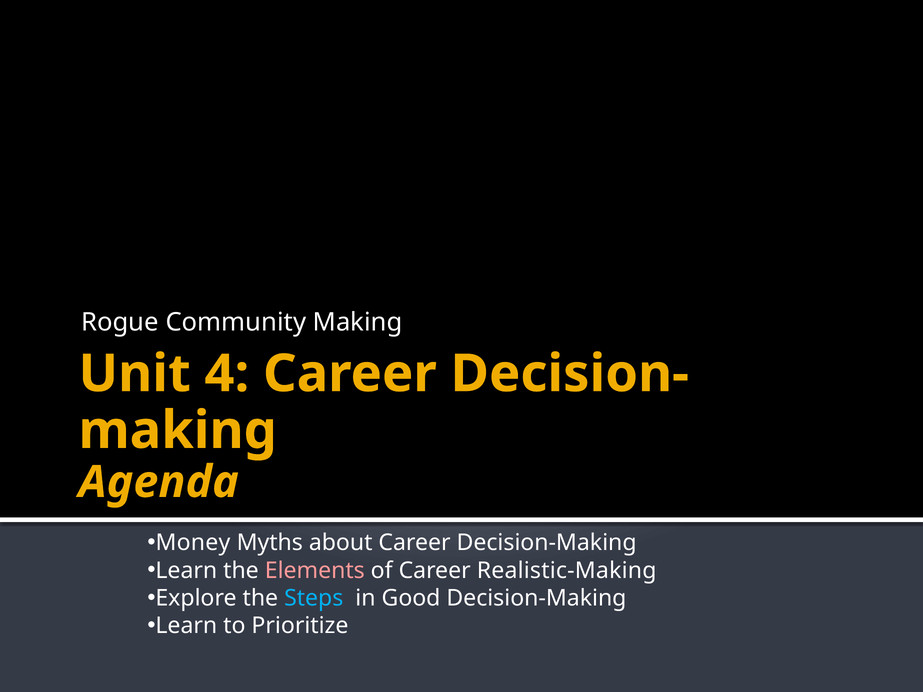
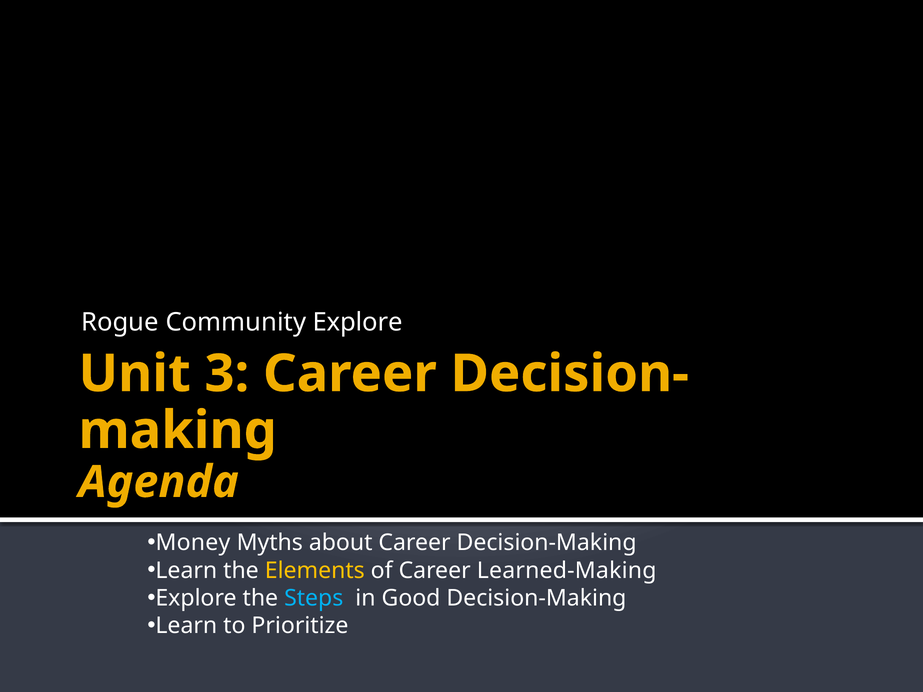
Community Making: Making -> Explore (358, 322)
4: 4 -> 3 (227, 374)
Elements colour: pink -> yellow (315, 571)
Realistic-Making: Realistic-Making -> Learned-Making (567, 571)
